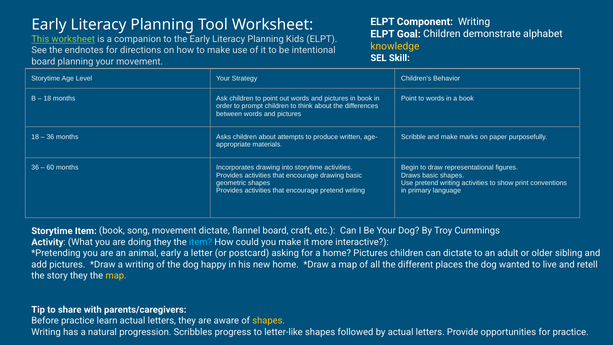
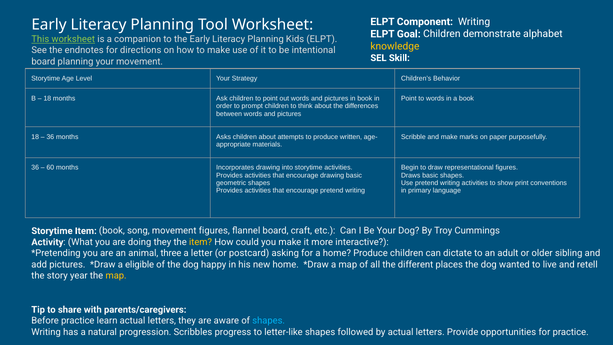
movement dictate: dictate -> figures (214, 231)
item colour: light blue -> yellow (201, 242)
animal early: early -> three (171, 253)
home Pictures: Pictures -> Produce (371, 253)
a writing: writing -> eligible (140, 265)
story they: they -> year (79, 276)
shapes colour: yellow -> light blue (269, 321)
